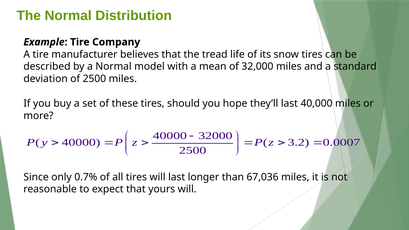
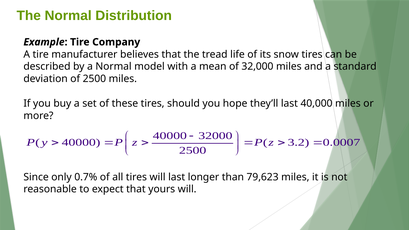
67,036: 67,036 -> 79,623 (263, 177)
